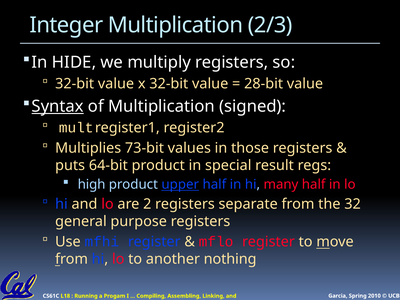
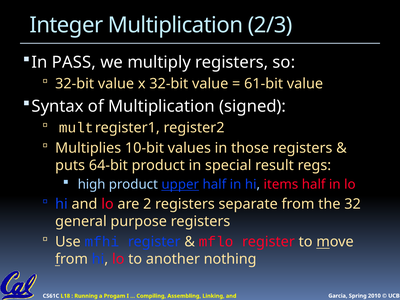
HIDE: HIDE -> PASS (74, 62)
28-bit: 28-bit -> 61-bit (264, 84)
Syntax underline: present -> none (58, 106)
73-bit: 73-bit -> 10-bit (144, 148)
many: many -> items (281, 185)
